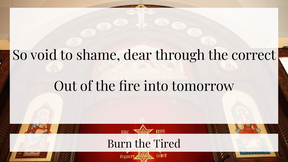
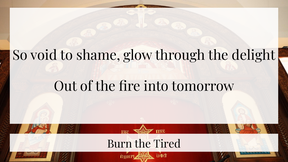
dear: dear -> glow (138, 55)
correct: correct -> delight (254, 55)
